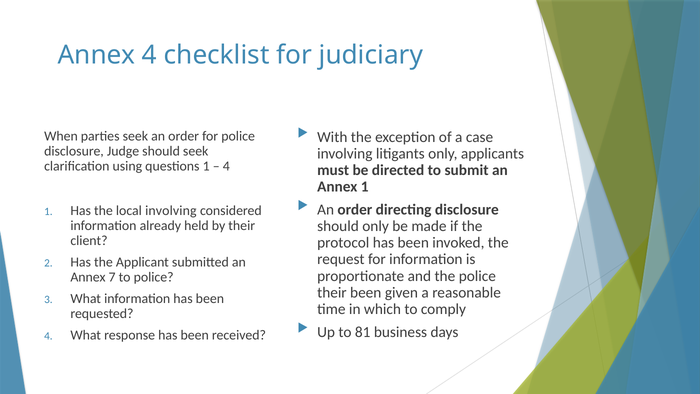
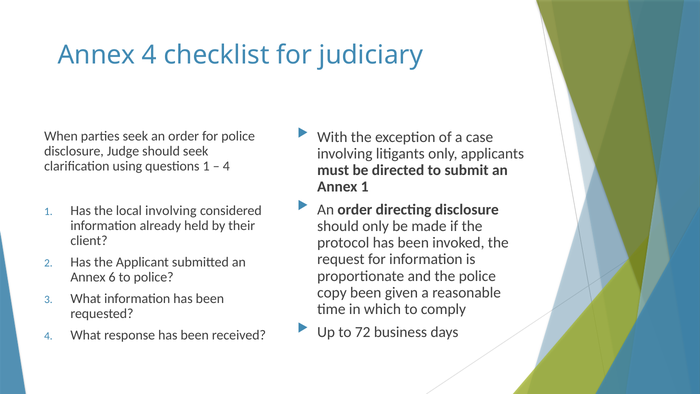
7: 7 -> 6 (112, 277)
their: their -> copy (332, 292)
81: 81 -> 72 (363, 332)
